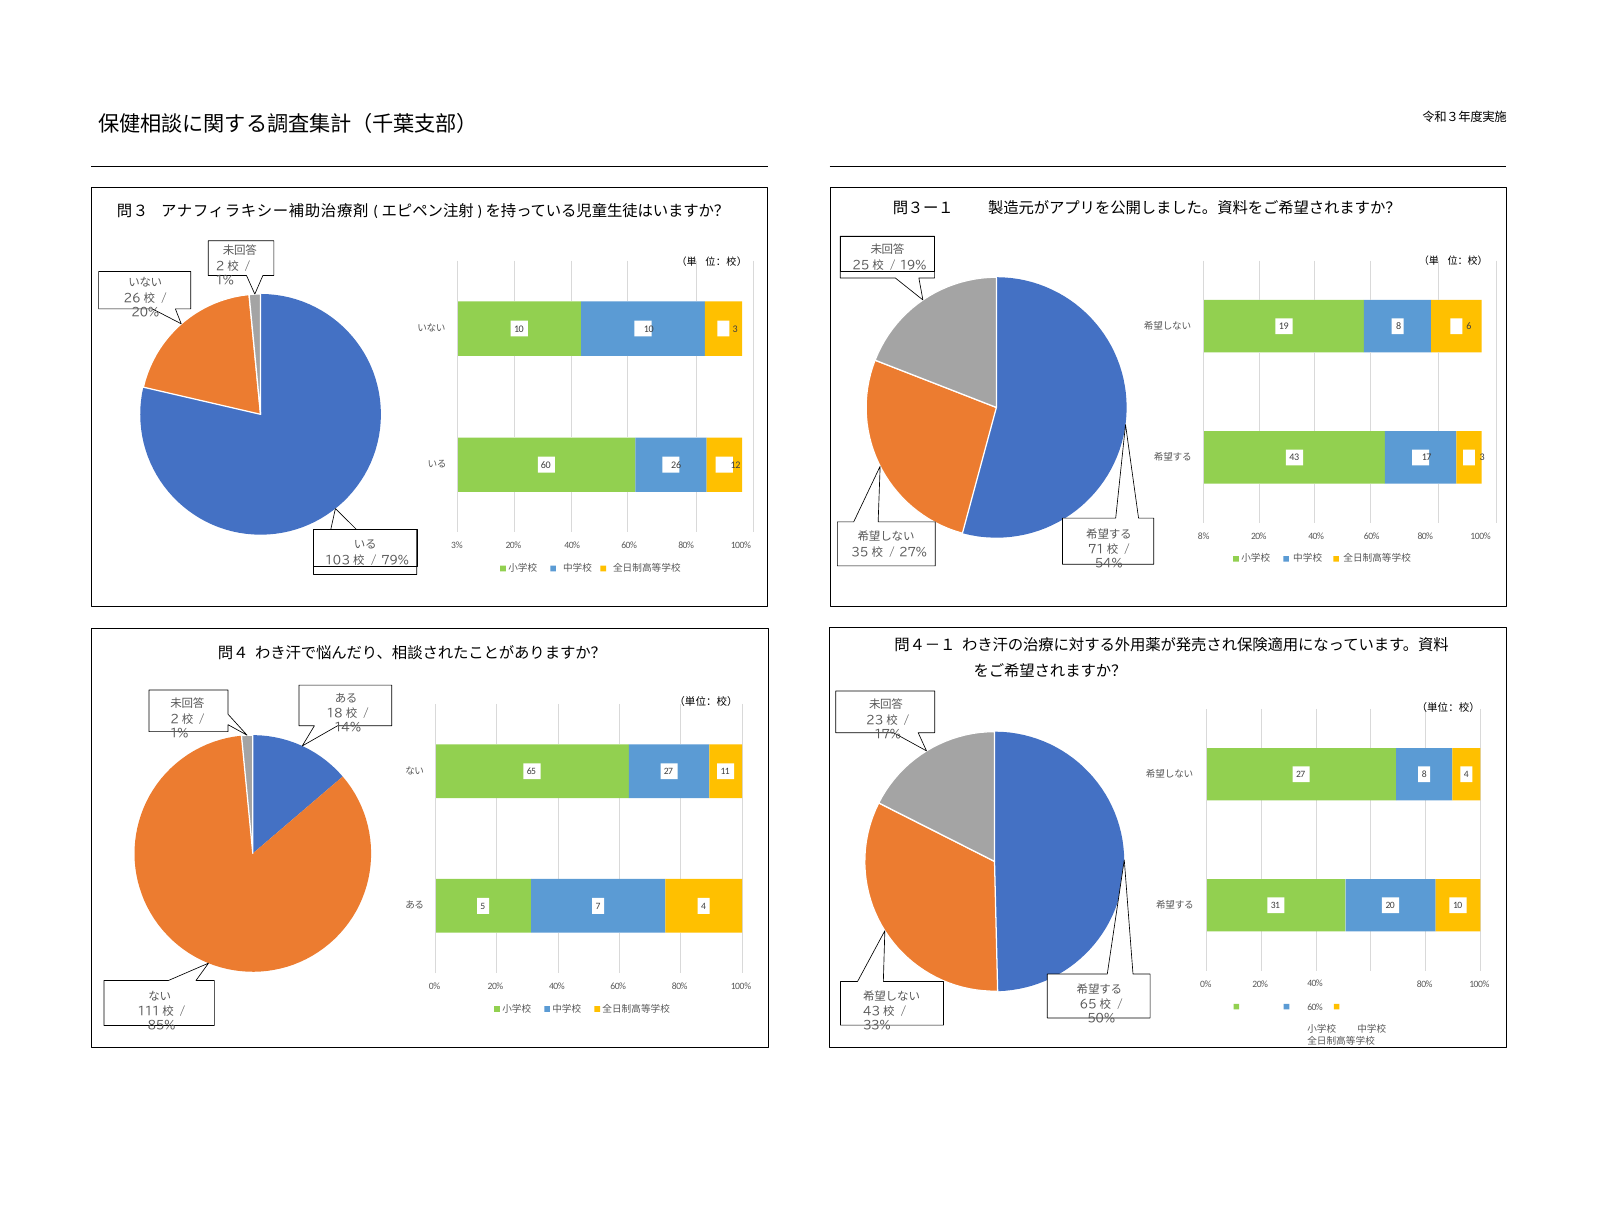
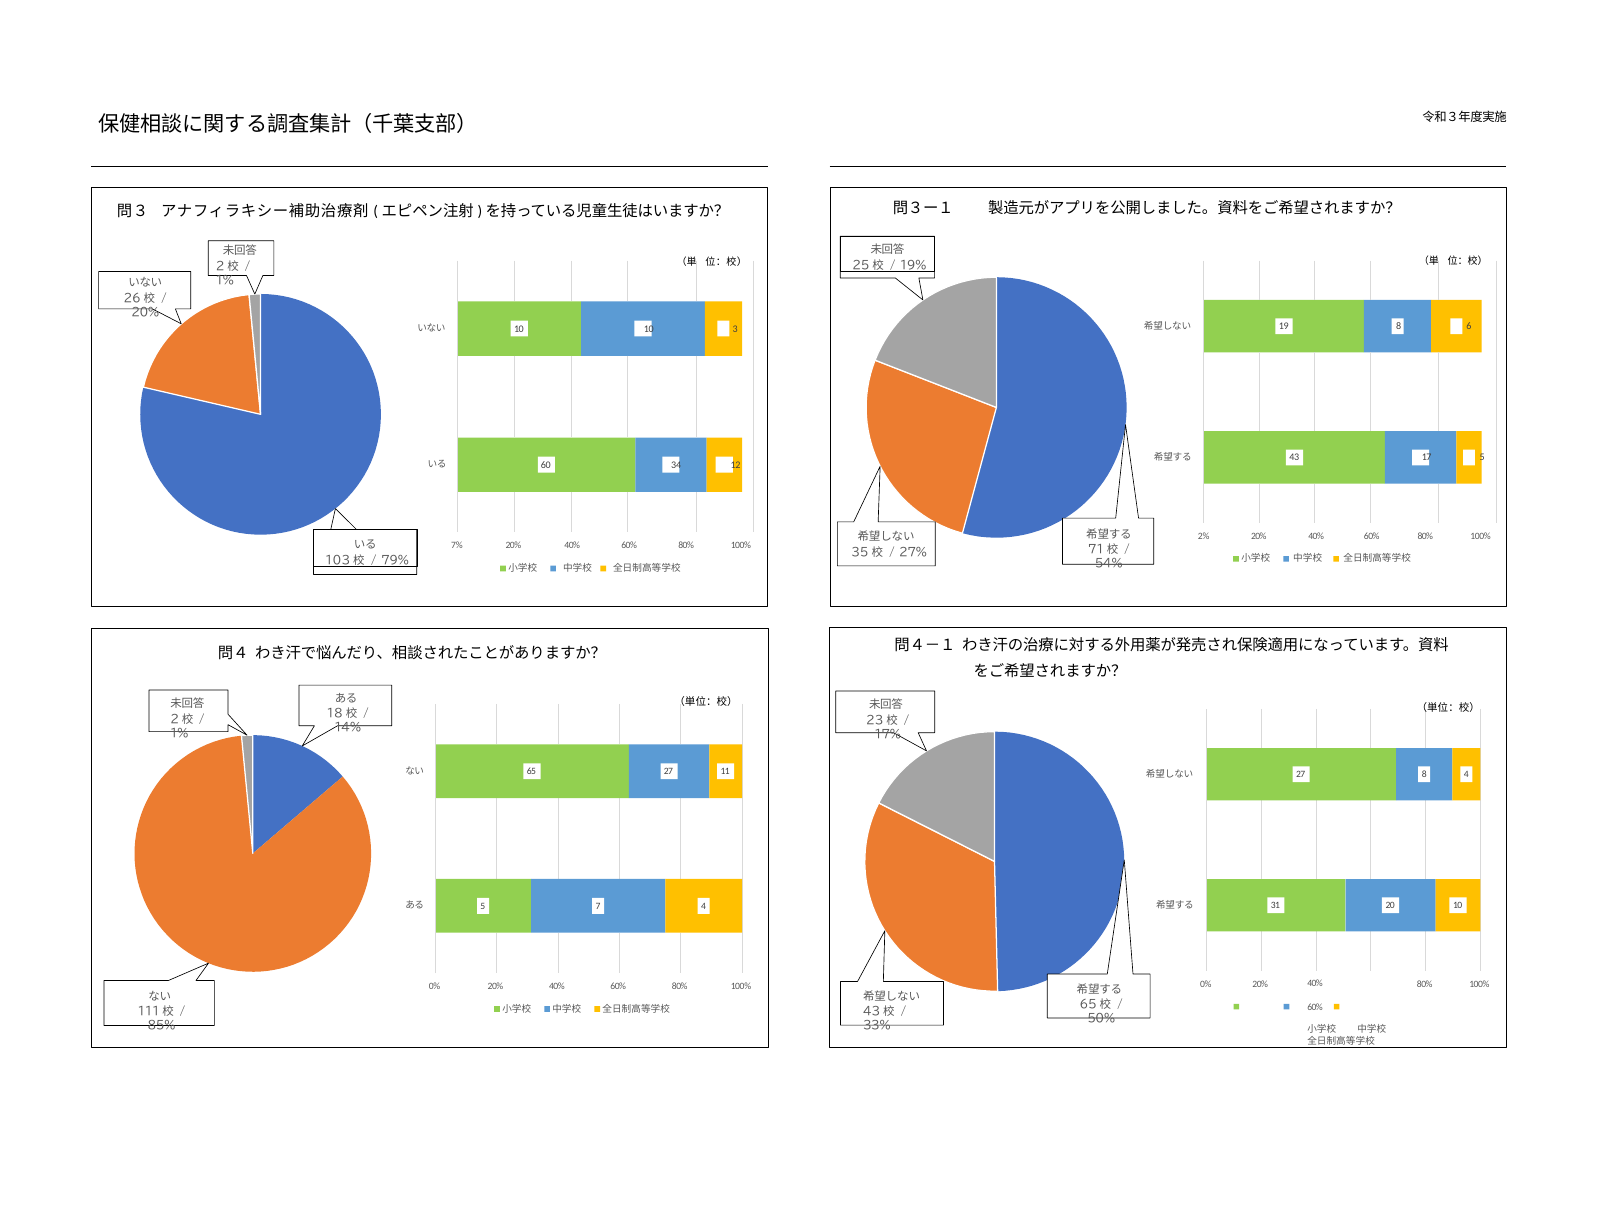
17 3: 3 -> 5 (1482, 458)
26: 26 -> 34 (676, 465)
8%: 8% -> 2% (1204, 536)
3%: 3% -> 7% (457, 546)
